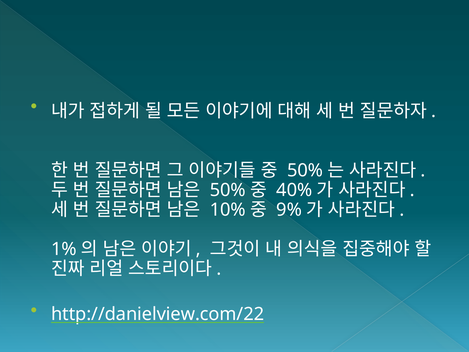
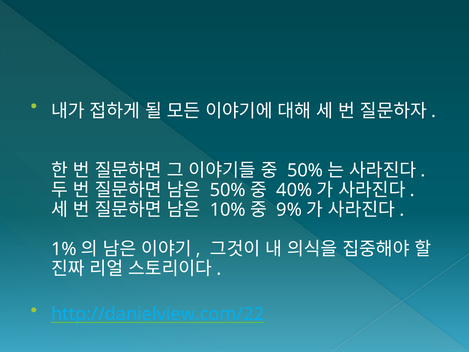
http://danielview.com/22 colour: white -> light blue (158, 314)
